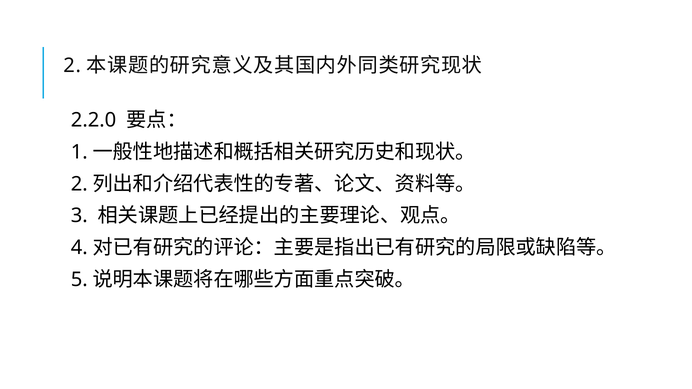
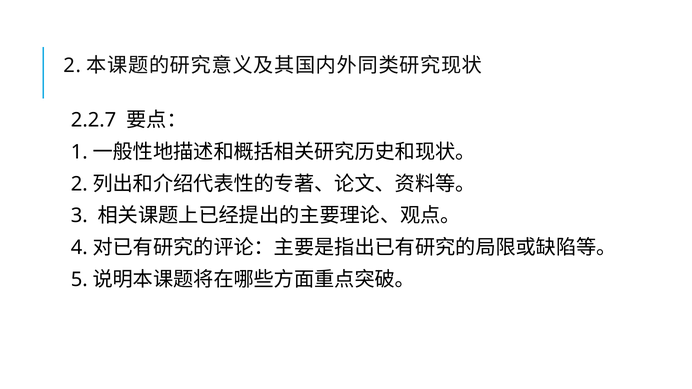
2.2.0: 2.2.0 -> 2.2.7 (94, 120)
